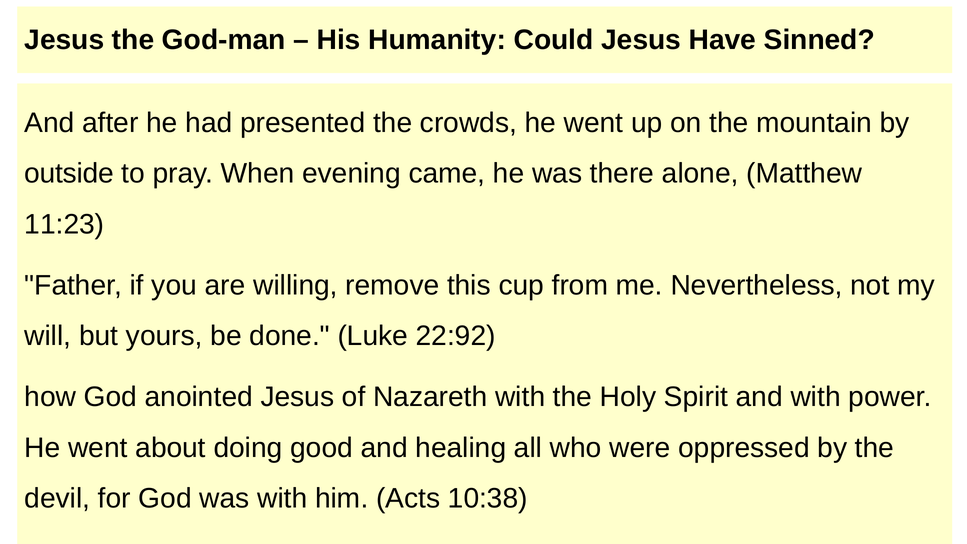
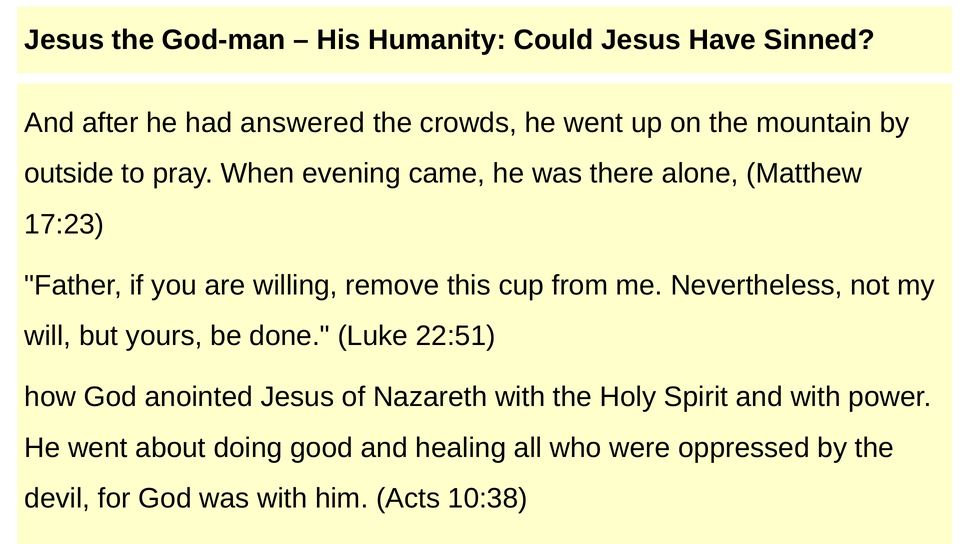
presented: presented -> answered (303, 123)
11:23: 11:23 -> 17:23 (64, 224)
22:92: 22:92 -> 22:51 (456, 336)
